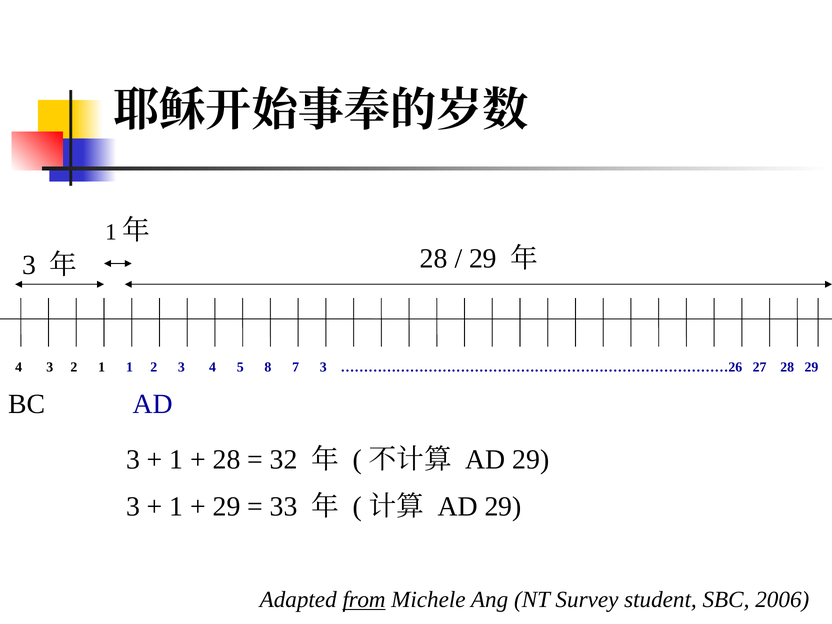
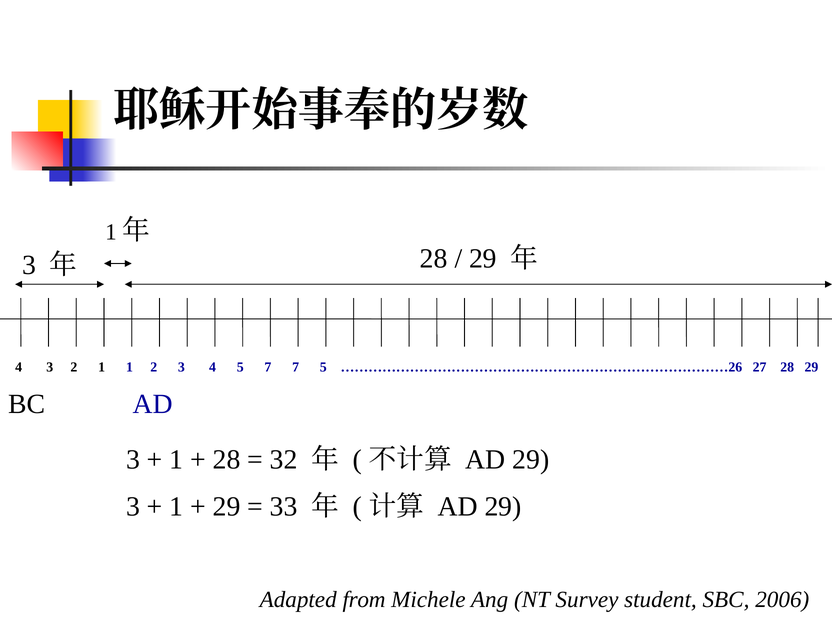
5 8: 8 -> 7 (268, 367)
7 3: 3 -> 5 (323, 367)
from underline: present -> none (364, 600)
